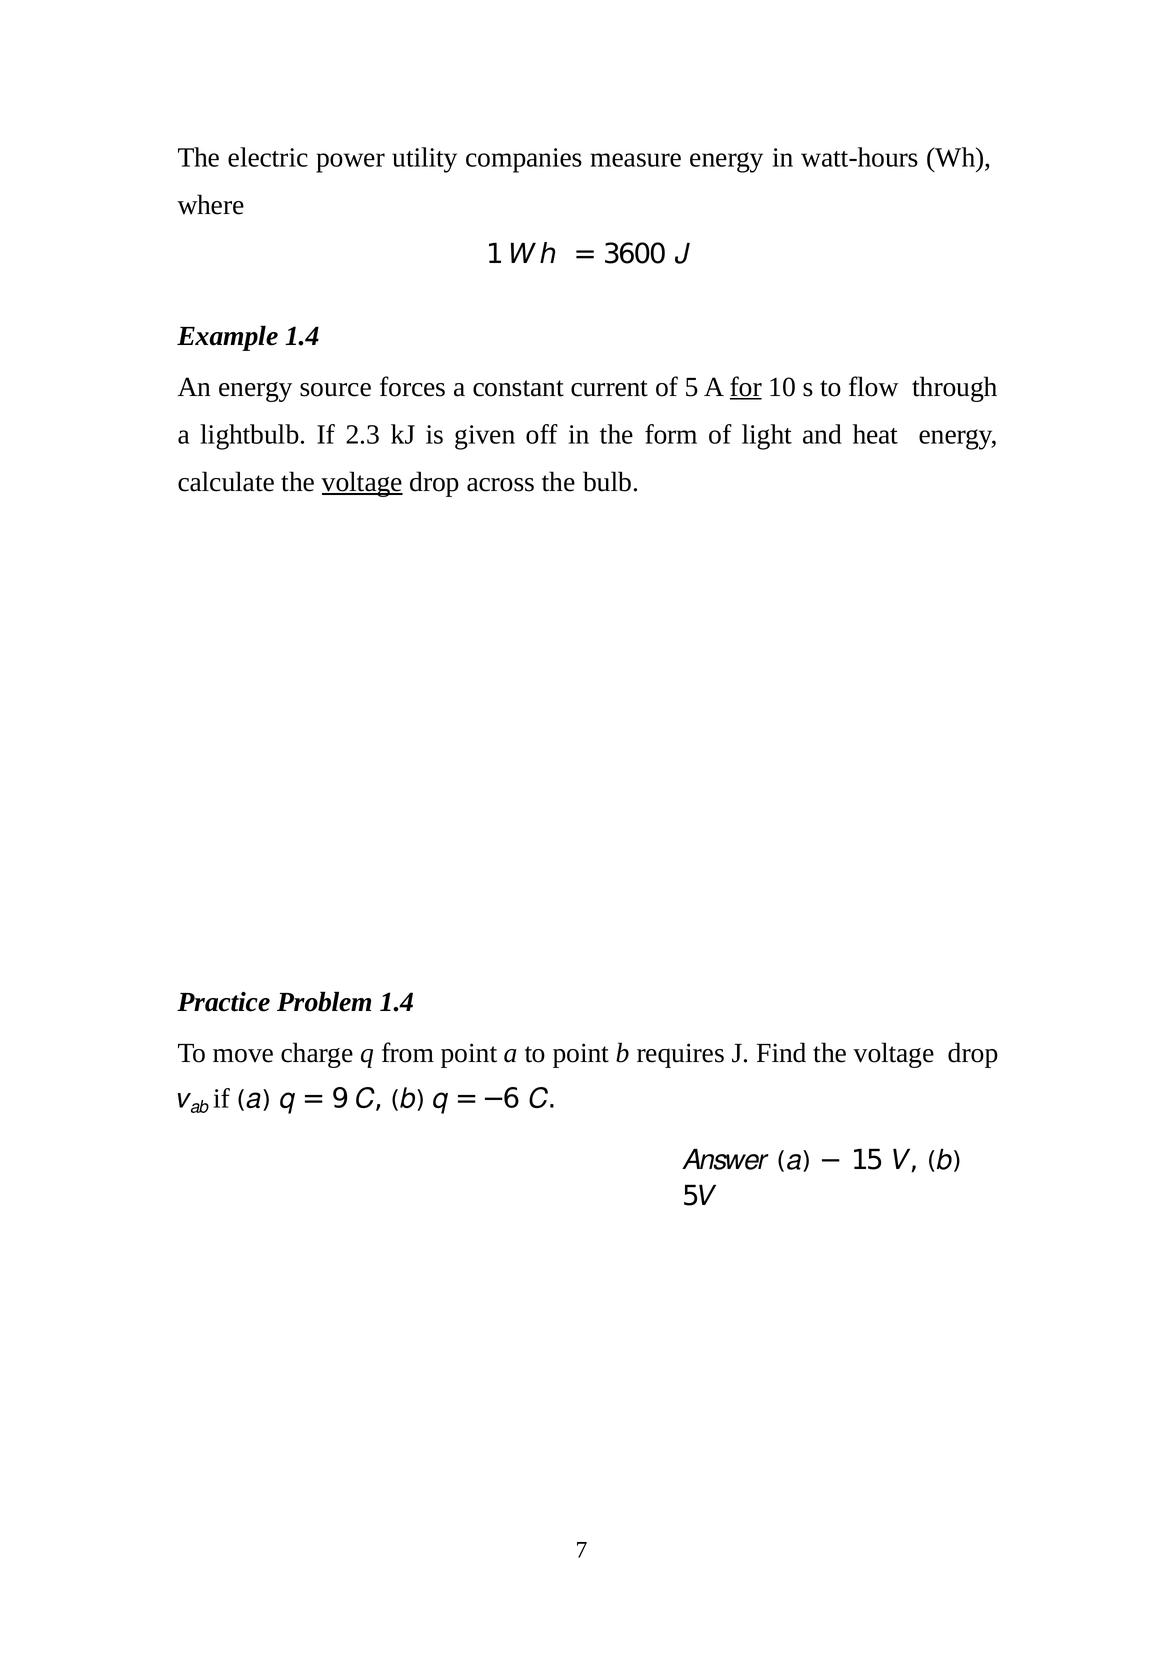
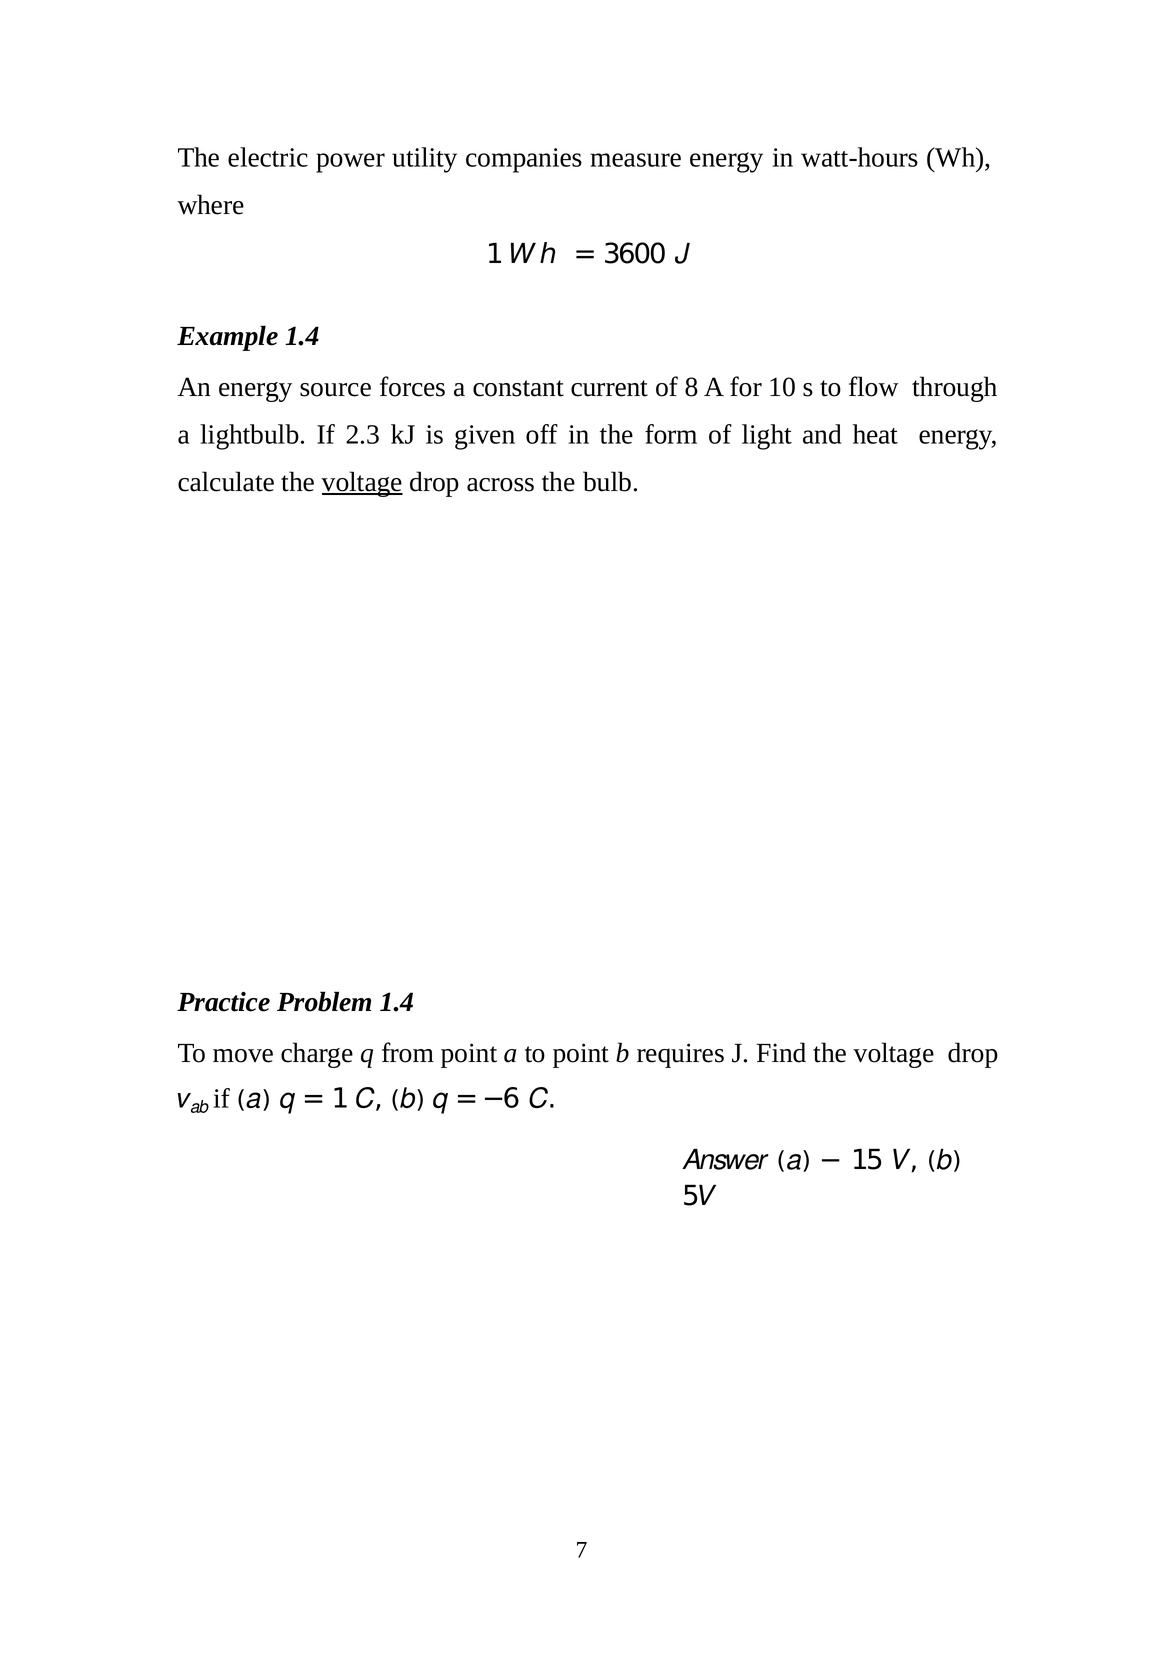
5: 5 -> 8 (692, 387)
for underline: present -> none (746, 387)
9: 9 -> 1 (340, 1098)
